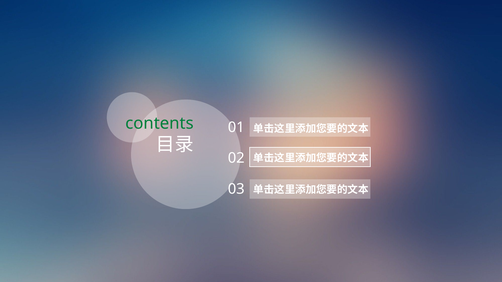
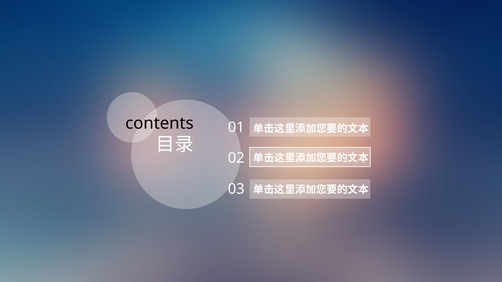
contents colour: green -> black (159, 123)
